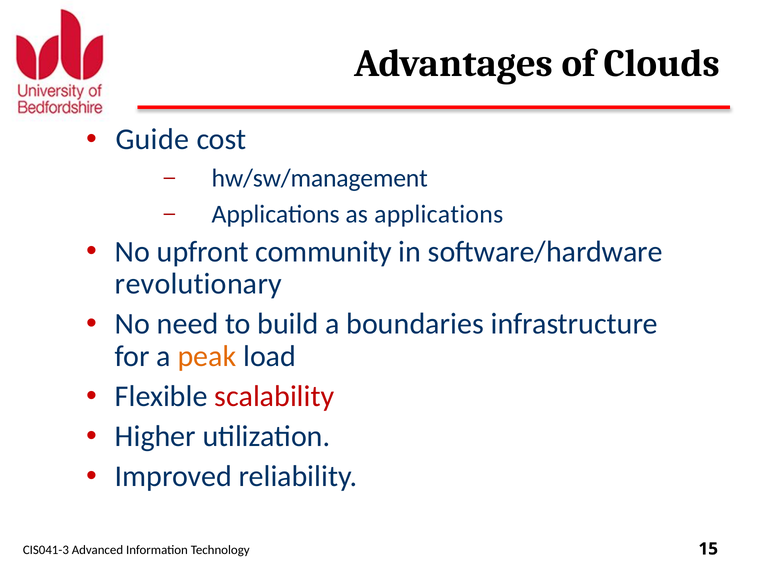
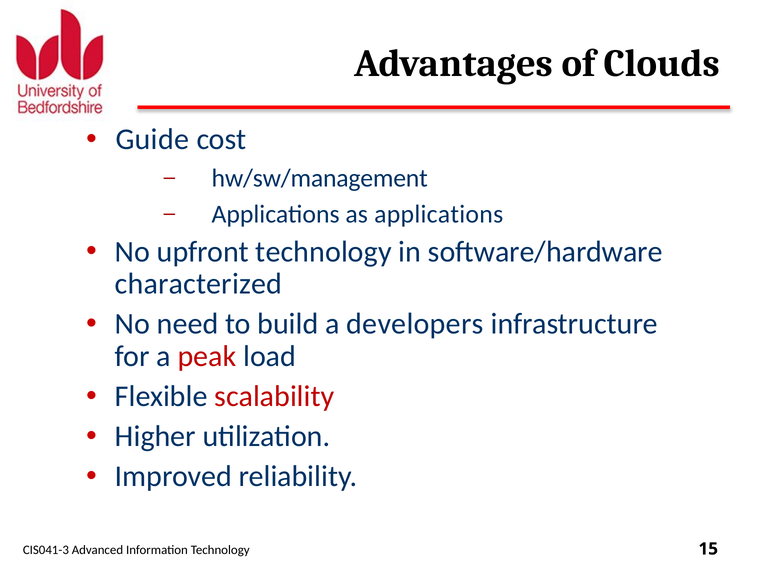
upfront community: community -> technology (324, 251)
revolutionary: revolutionary -> characterized (198, 284)
boundaries: boundaries -> developers (415, 324)
peak colour: orange -> red (207, 356)
